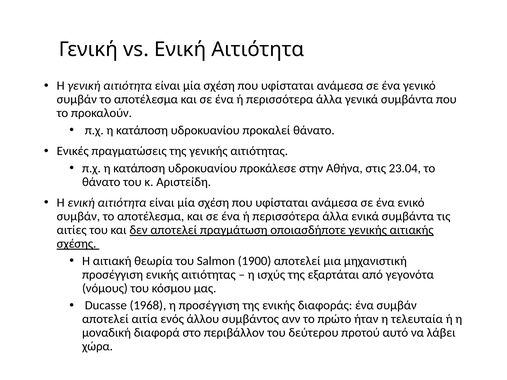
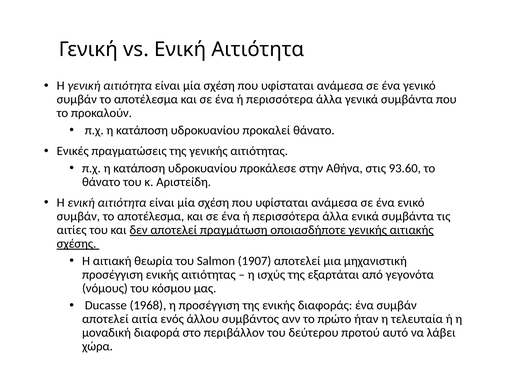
23.04: 23.04 -> 93.60 (405, 168)
1900: 1900 -> 1907 (255, 261)
